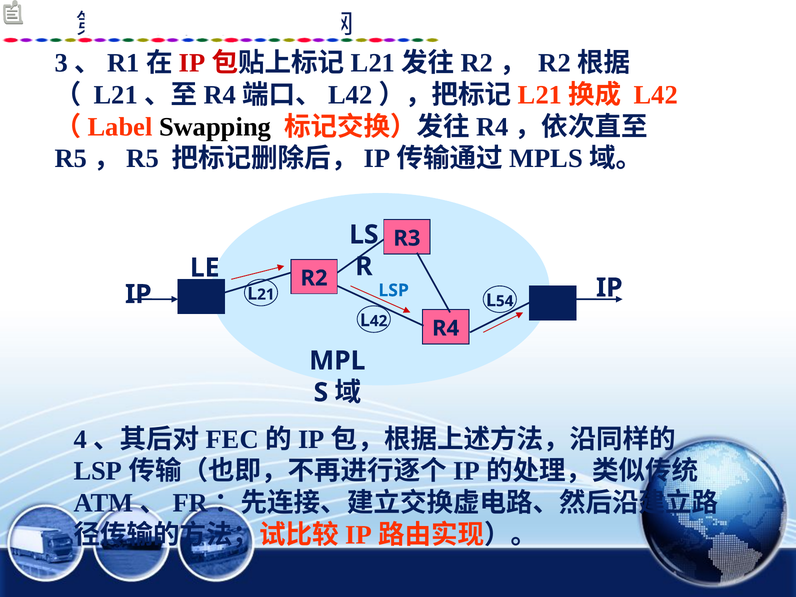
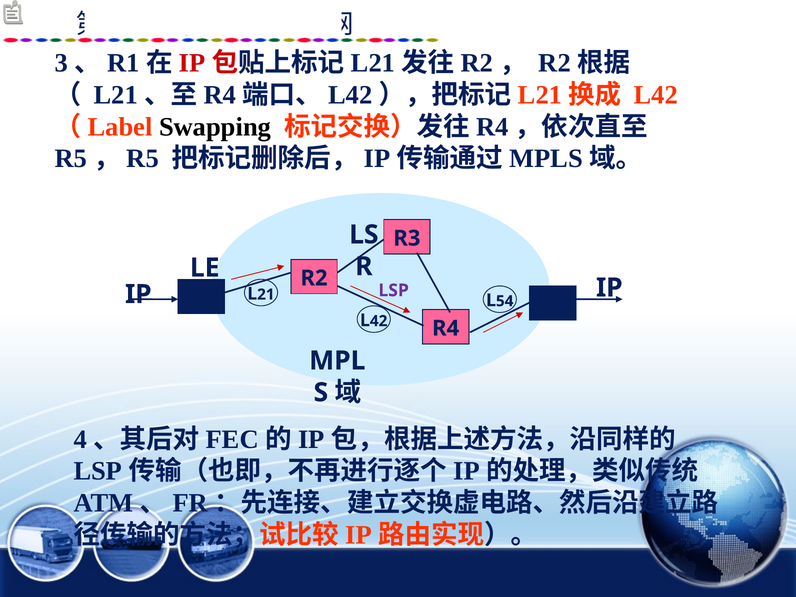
LSP colour: blue -> purple (394, 290)
